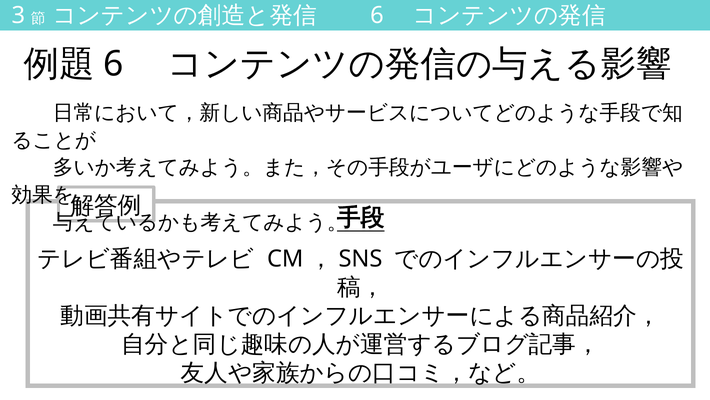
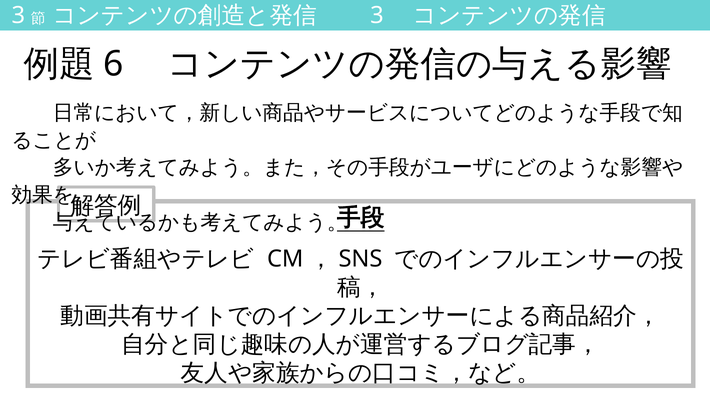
6: 6 -> 3 (377, 15)
